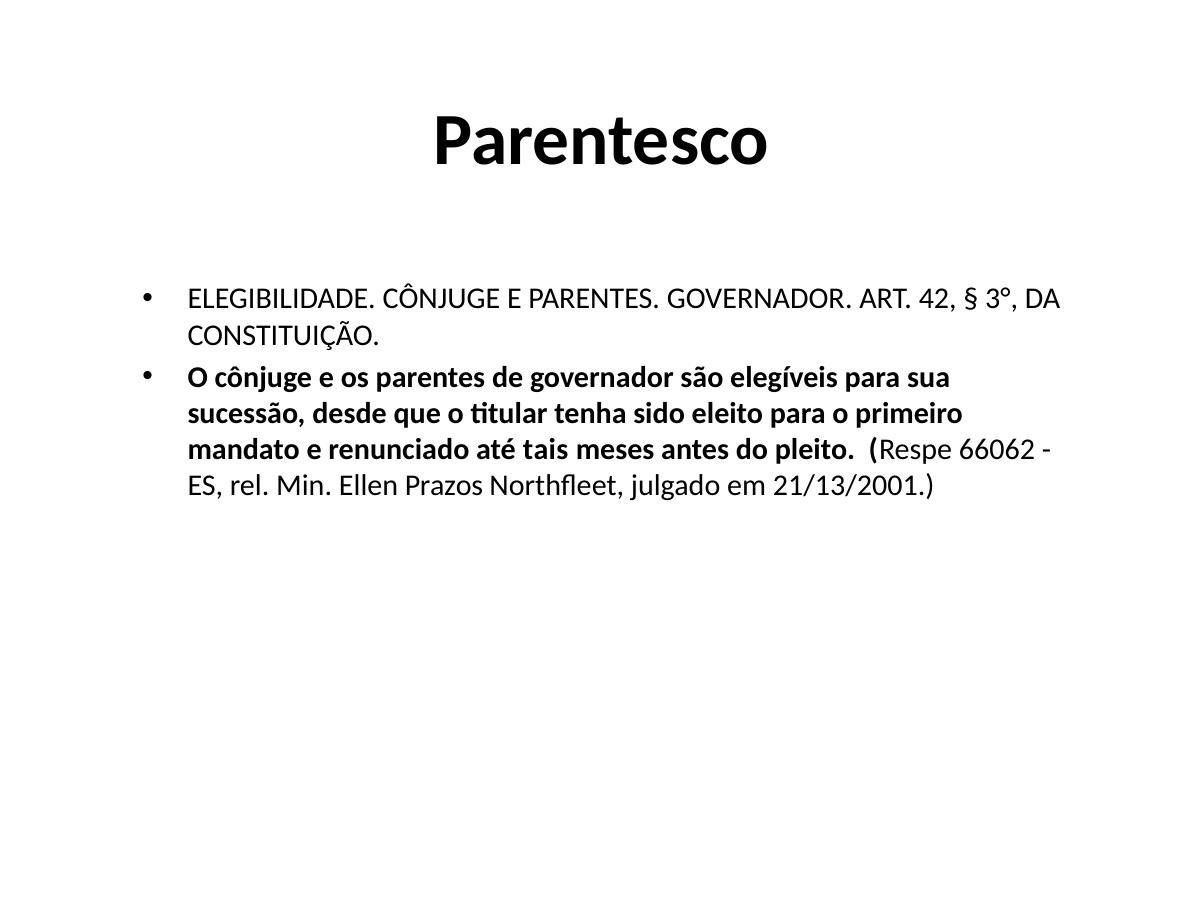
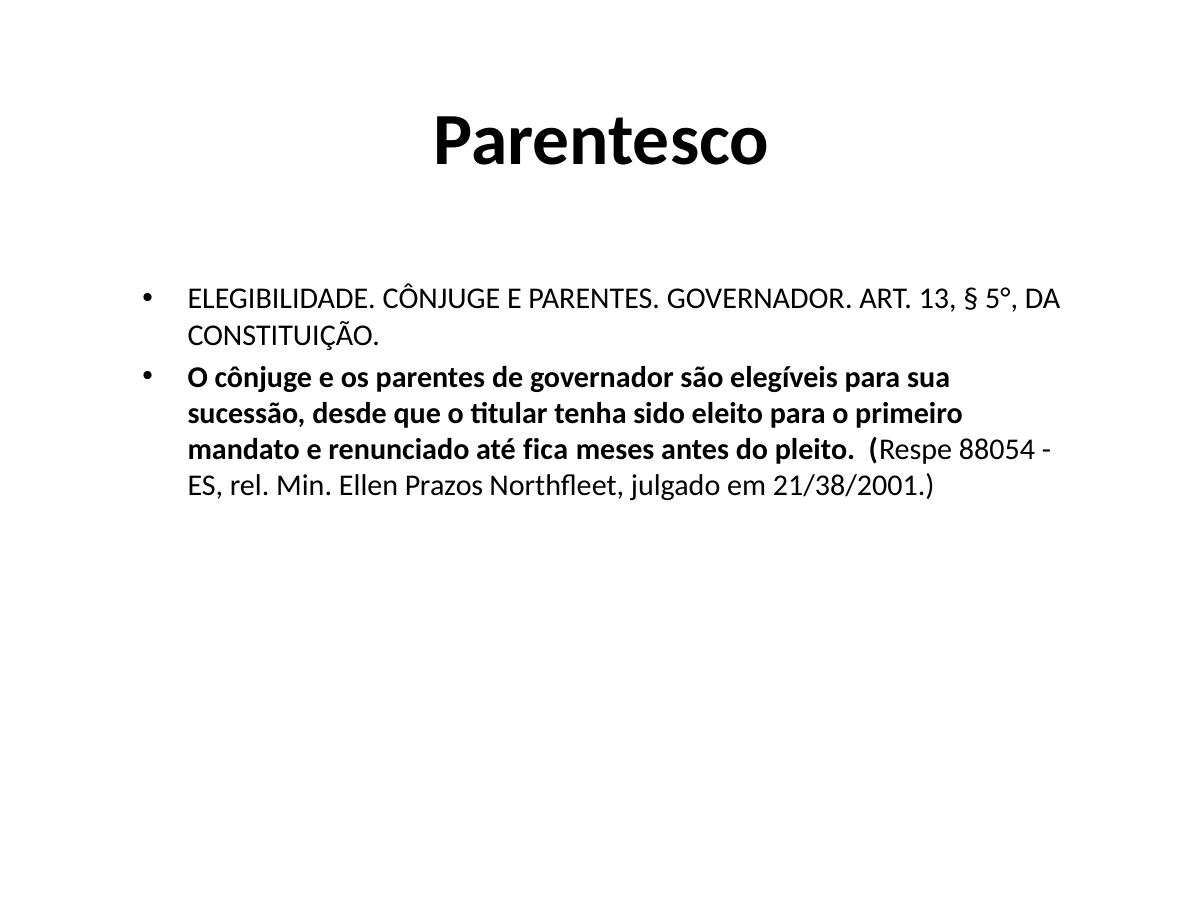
42: 42 -> 13 (938, 299)
3°: 3° -> 5° (1002, 299)
tais: tais -> fica (546, 449)
66062: 66062 -> 88054 (997, 449)
21/13/2001: 21/13/2001 -> 21/38/2001 (854, 485)
